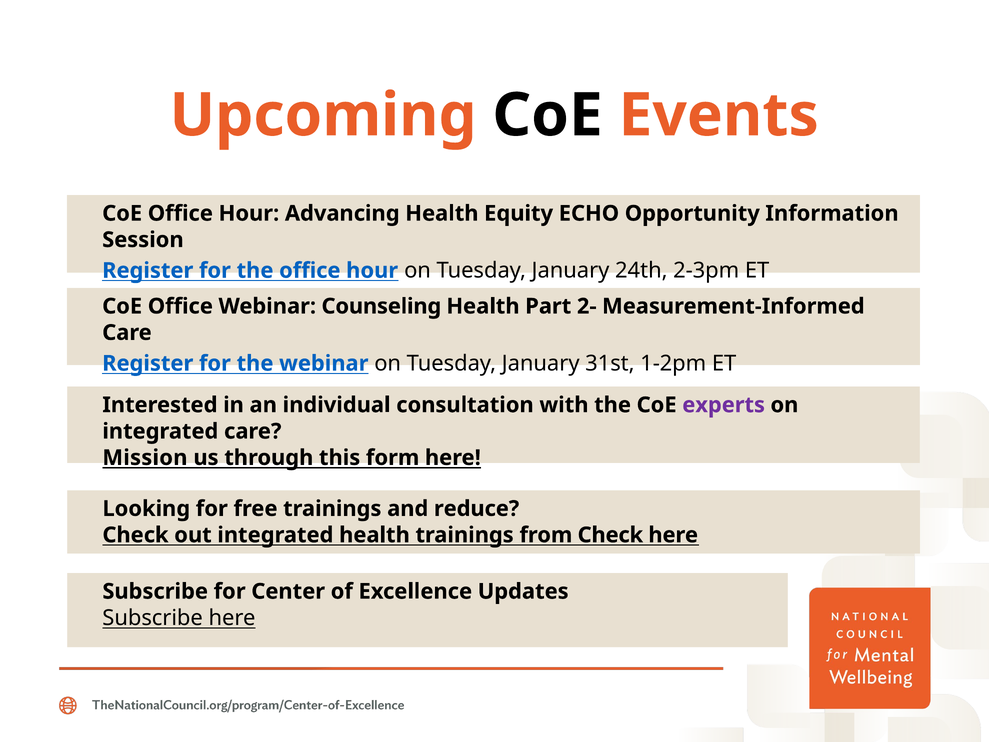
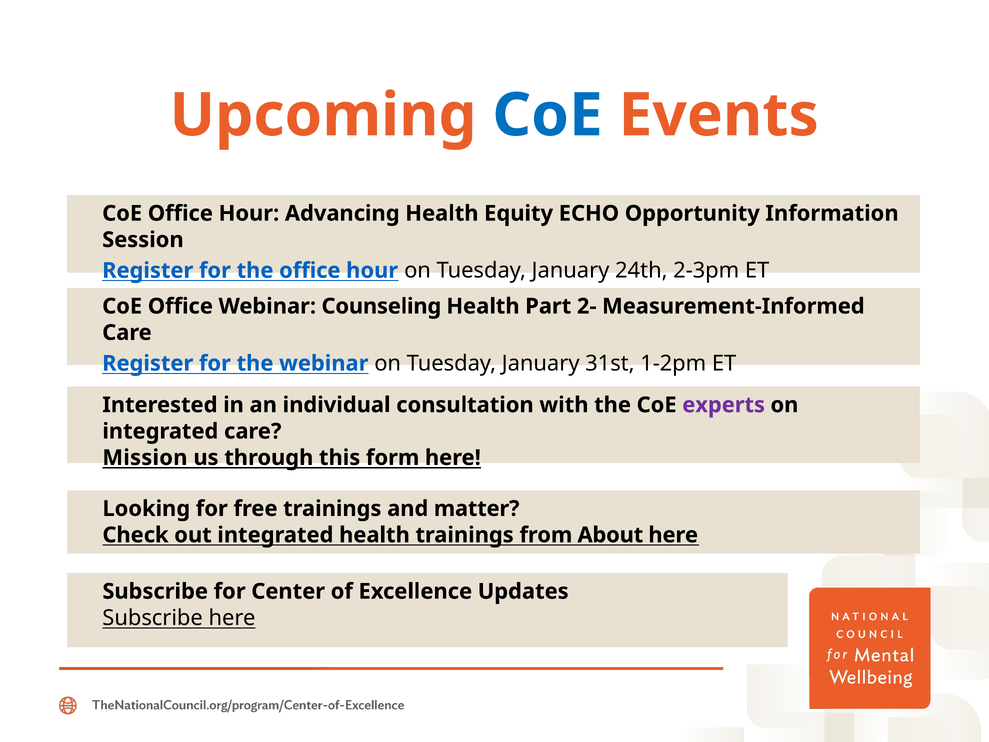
CoE colour: black -> blue (548, 115)
reduce: reduce -> matter (477, 509)
from Check: Check -> About (610, 535)
